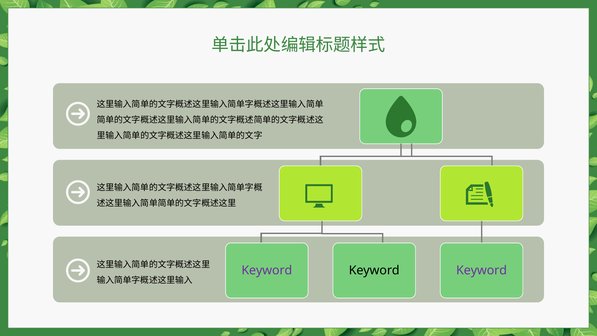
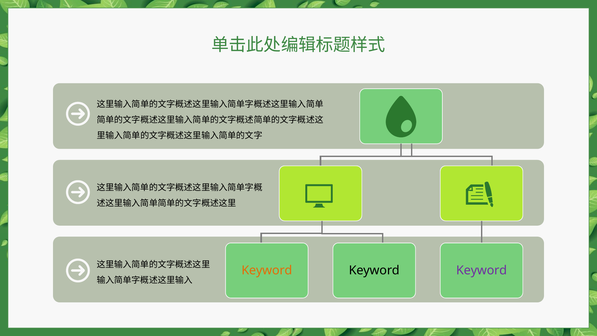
Keyword colour: purple -> orange (267, 270)
